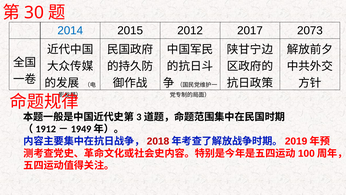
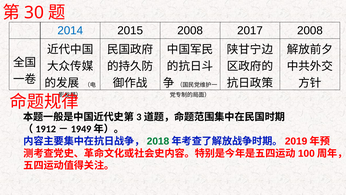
2015 2012: 2012 -> 2008 (190, 31)
2017 2073: 2073 -> 2008 (310, 31)
2018 colour: red -> green (158, 141)
